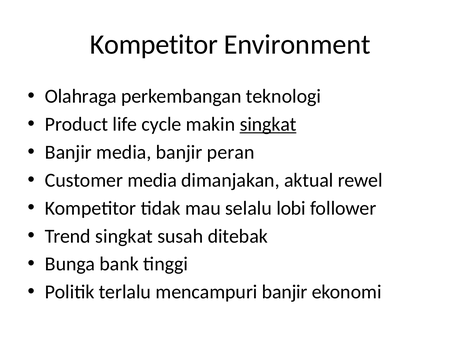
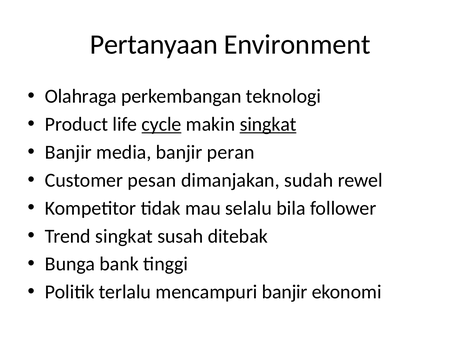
Kompetitor: Kompetitor -> Pertanyaan (154, 45)
cycle underline: none -> present (162, 124)
Customer media: media -> pesan (152, 180)
aktual: aktual -> sudah (309, 180)
lobi: lobi -> bila (291, 208)
